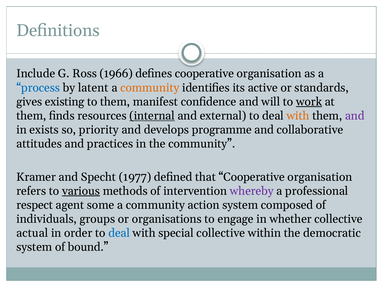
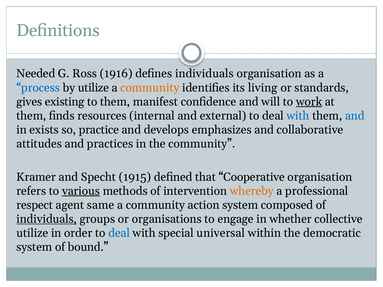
Include: Include -> Needed (36, 74)
1966: 1966 -> 1916 (116, 74)
defines cooperative: cooperative -> individuals (204, 74)
by latent: latent -> utilize (93, 88)
active: active -> living (263, 88)
internal underline: present -> none (152, 116)
with colour: orange -> blue (298, 116)
and colour: purple -> blue (355, 116)
priority: priority -> practice (99, 130)
programme: programme -> emphasizes (222, 130)
1977: 1977 -> 1915 (135, 177)
whereby colour: purple -> orange (252, 191)
some: some -> same (101, 205)
individuals underline: none -> present (47, 219)
actual: actual -> utilize (32, 233)
special collective: collective -> universal (221, 233)
